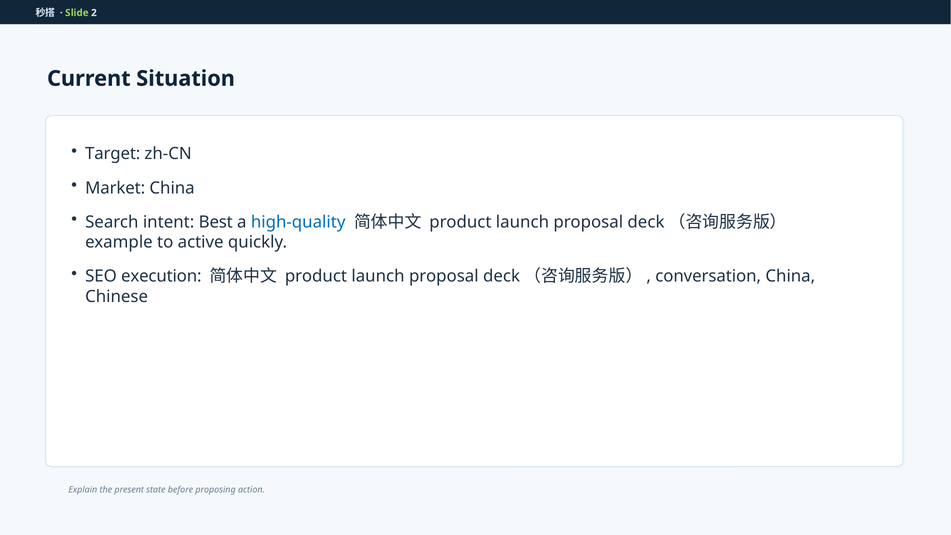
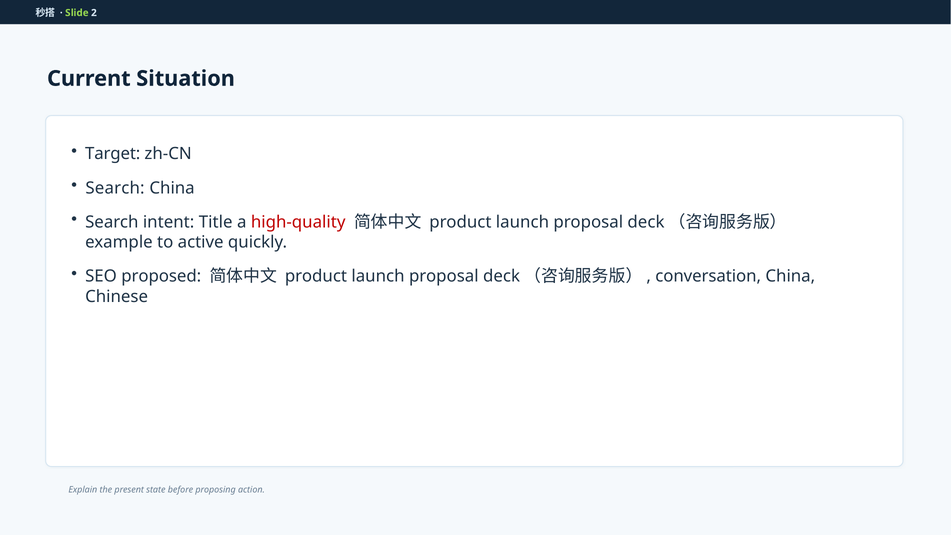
Market: Market -> Search (115, 188)
Best: Best -> Title (216, 222)
high-quality colour: blue -> red (298, 222)
execution: execution -> proposed (161, 276)
